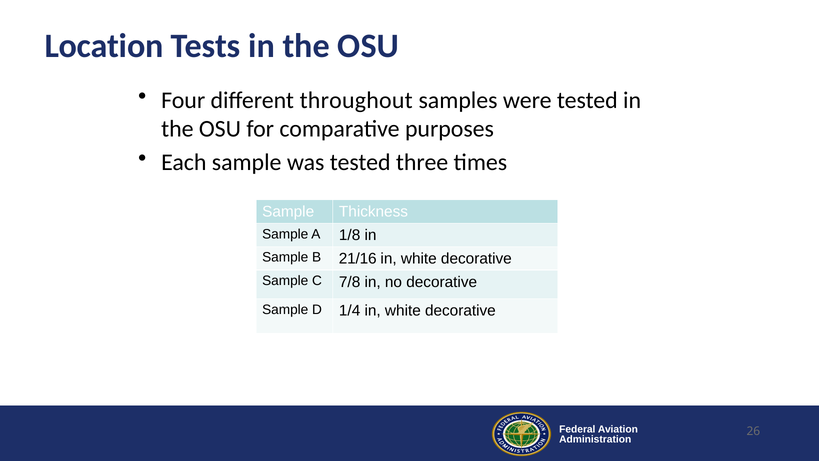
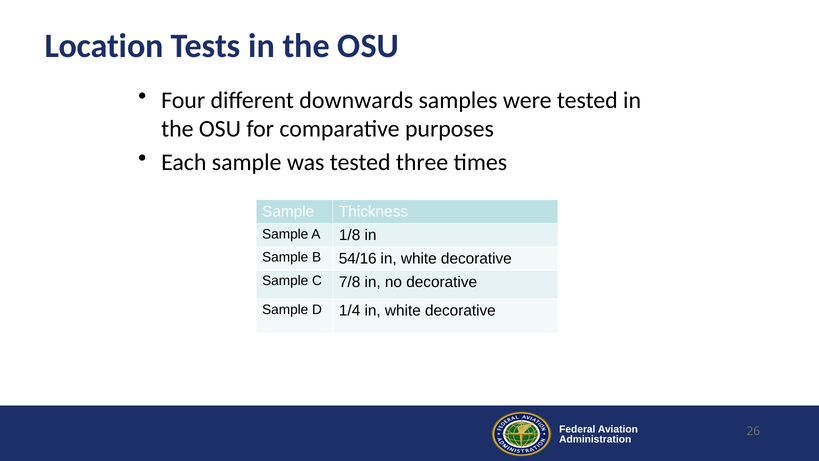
throughout: throughout -> downwards (356, 100)
21/16: 21/16 -> 54/16 (358, 258)
